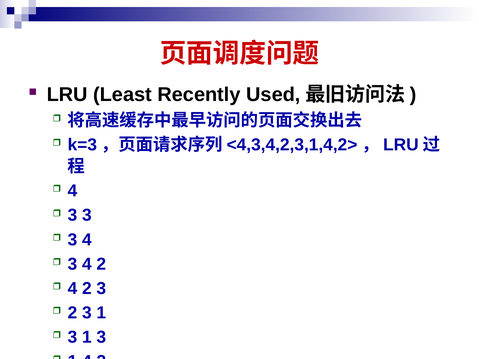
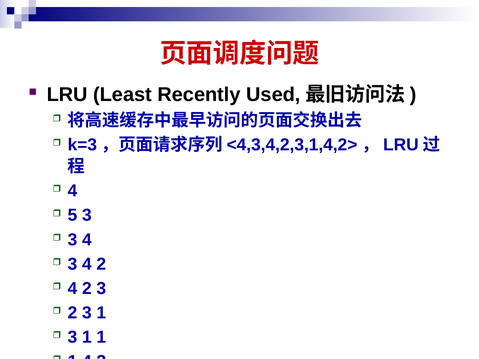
3: 3 -> 5 (72, 215)
1 3: 3 -> 1 (101, 337)
